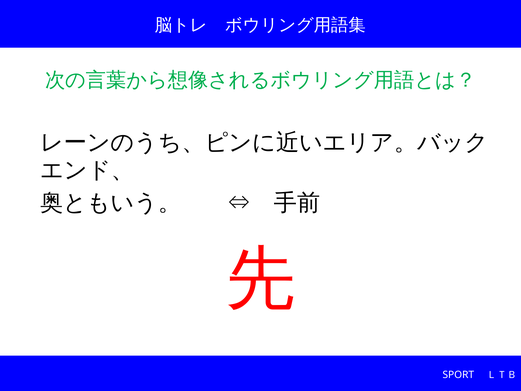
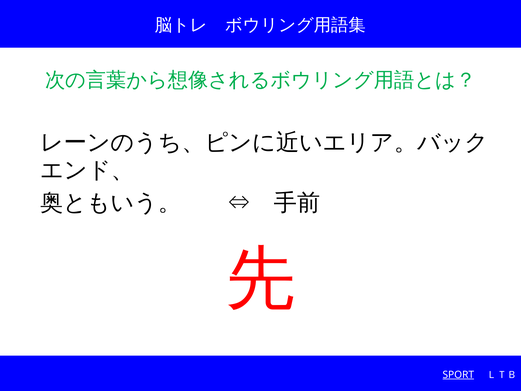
SPORT underline: none -> present (458, 375)
